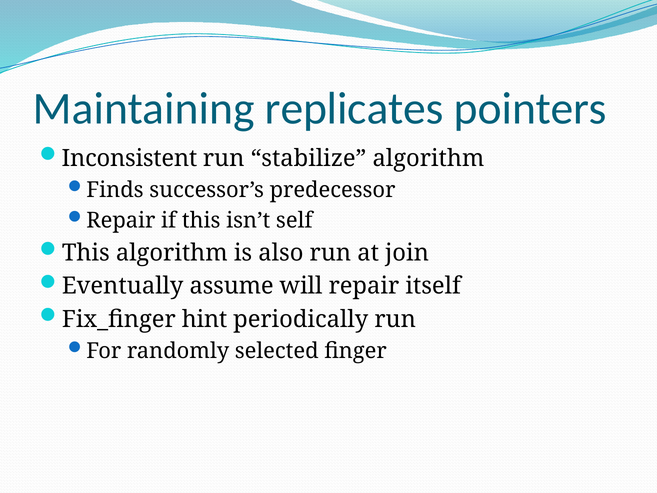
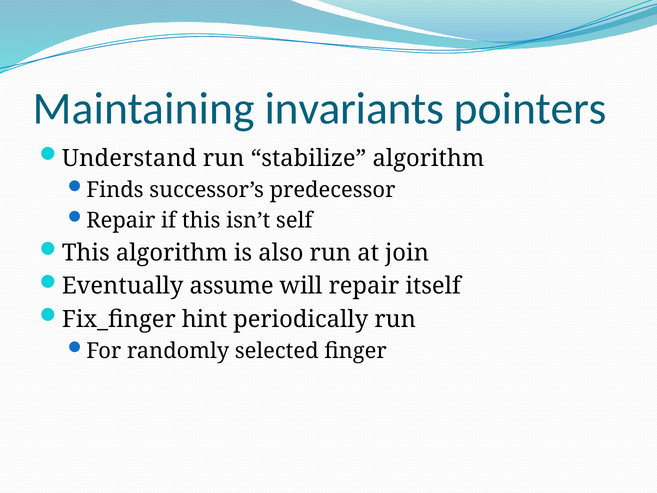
replicates: replicates -> invariants (354, 109)
Inconsistent: Inconsistent -> Understand (129, 158)
